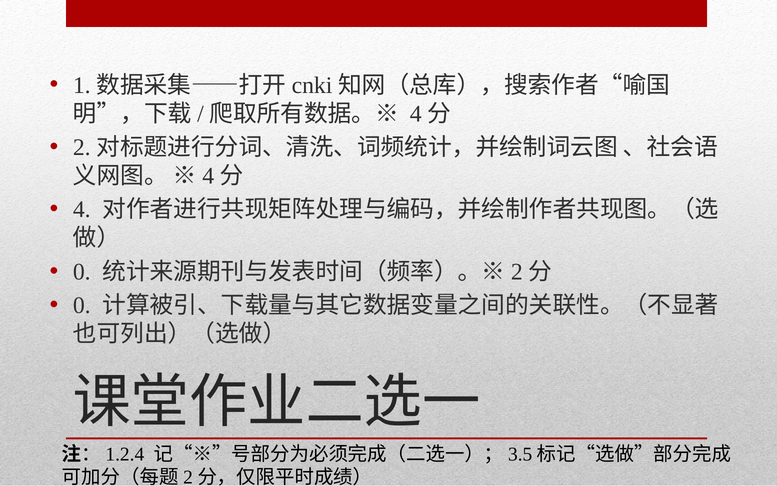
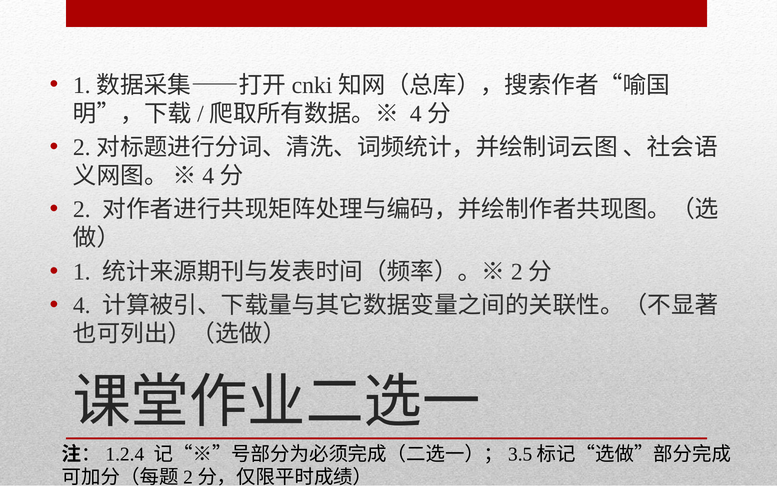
4: 4 -> 2 (82, 209)
0: 0 -> 1 (82, 272)
0: 0 -> 4 (82, 305)
